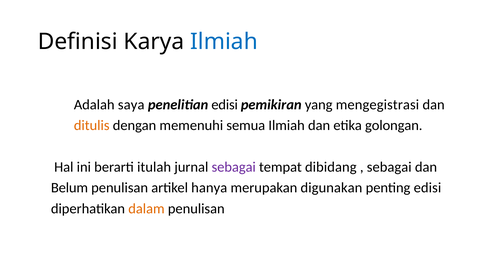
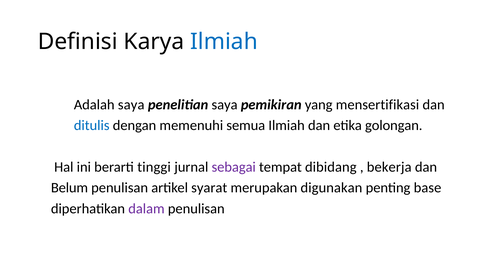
penelitian edisi: edisi -> saya (225, 105)
mengegistrasi: mengegistrasi -> mensertifikasi (378, 105)
ditulis colour: orange -> blue (92, 126)
itulah: itulah -> tinggi (154, 167)
sebagai: sebagai -> bekerja (389, 167)
hanya: hanya -> syarat (209, 188)
penting edisi: edisi -> base (427, 188)
dalam colour: orange -> purple (146, 209)
